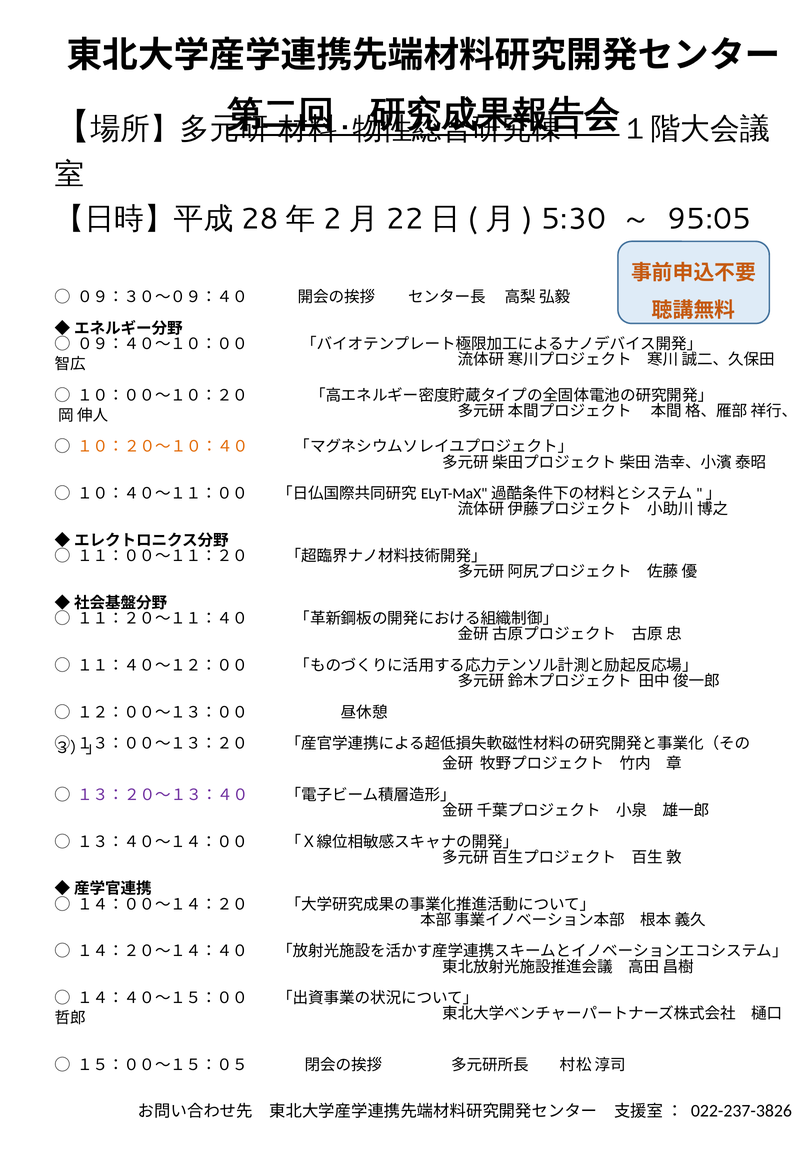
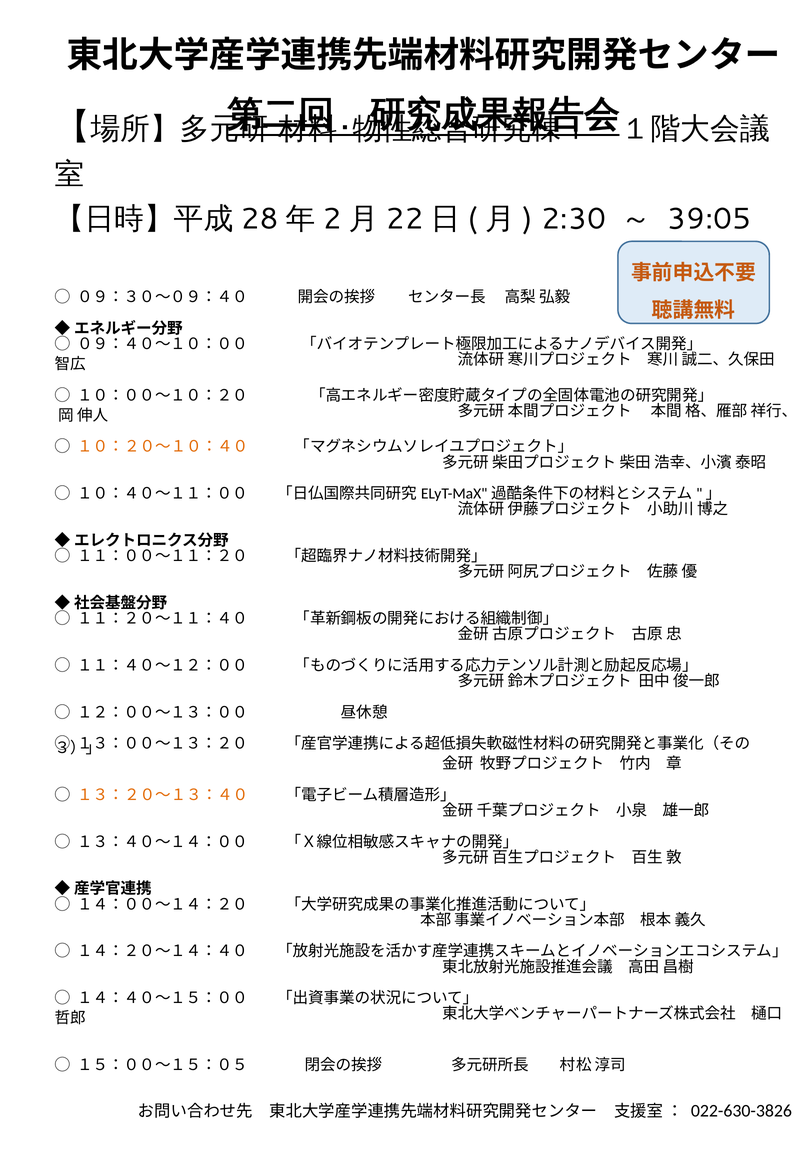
5:30: 5:30 -> 2:30 (574, 219)
95:05: 95:05 -> 39:05 (709, 219)
１３：２０～１３：４０ colour: purple -> orange (163, 796)
022-237-3826: 022-237-3826 -> 022-630-3826 (741, 1112)
